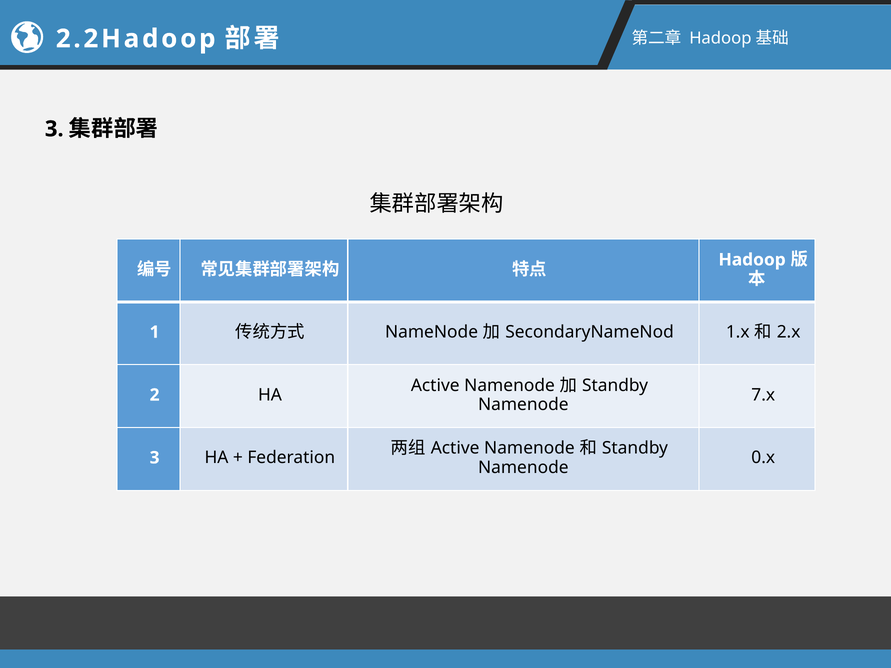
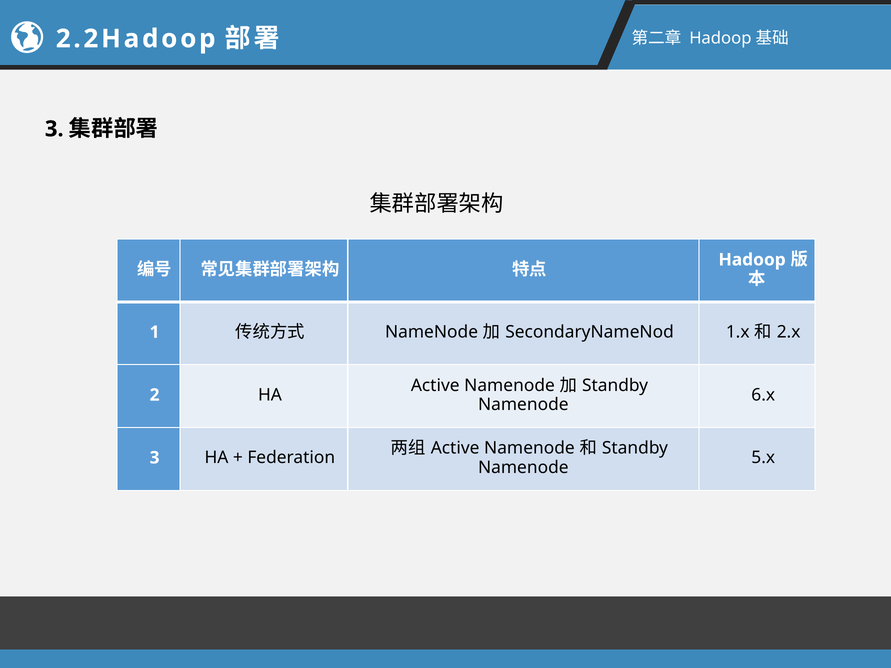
7.x: 7.x -> 6.x (763, 395)
0.x: 0.x -> 5.x (763, 458)
